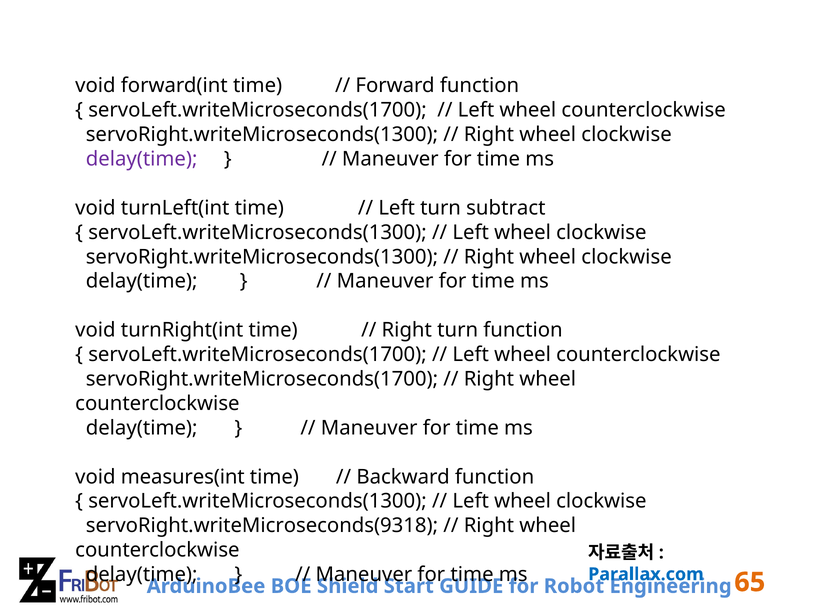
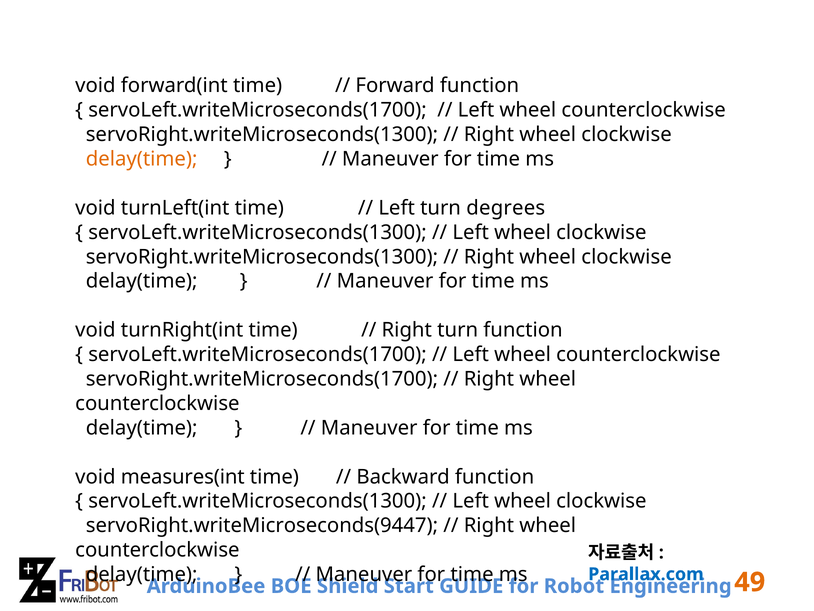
delay(time colour: purple -> orange (142, 159)
subtract: subtract -> degrees (506, 208)
servoRight.writeMicroseconds(9318: servoRight.writeMicroseconds(9318 -> servoRight.writeMicroseconds(9447 (262, 525)
65: 65 -> 49 (750, 582)
